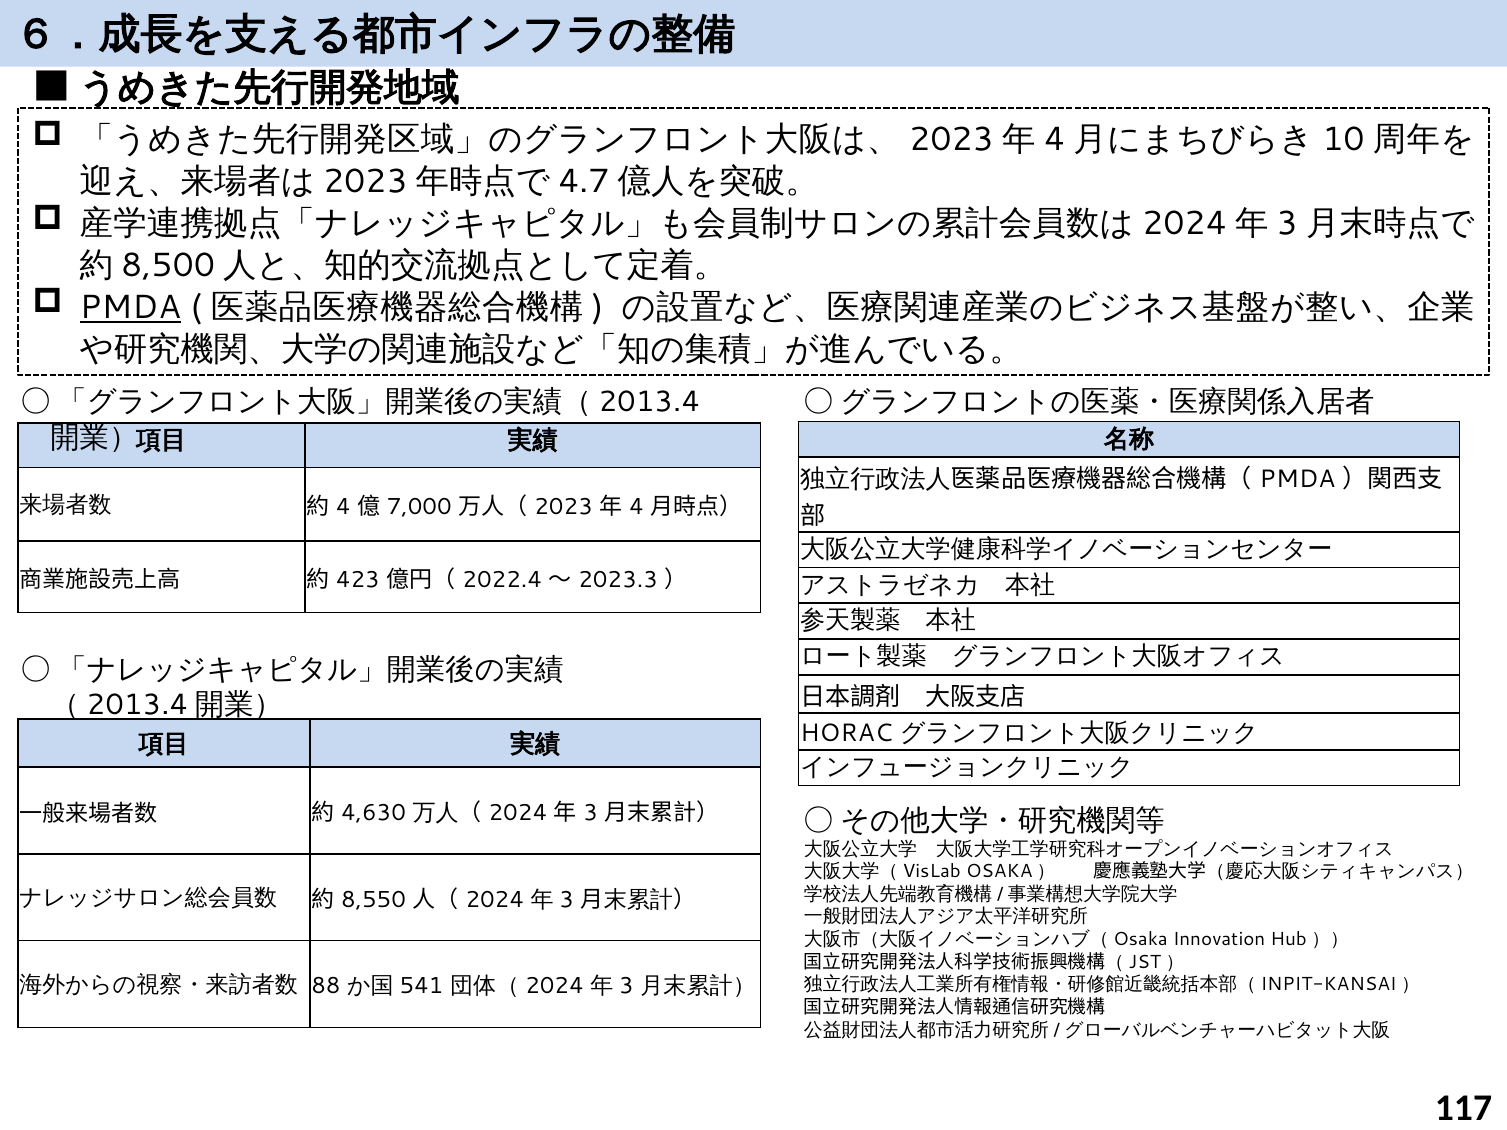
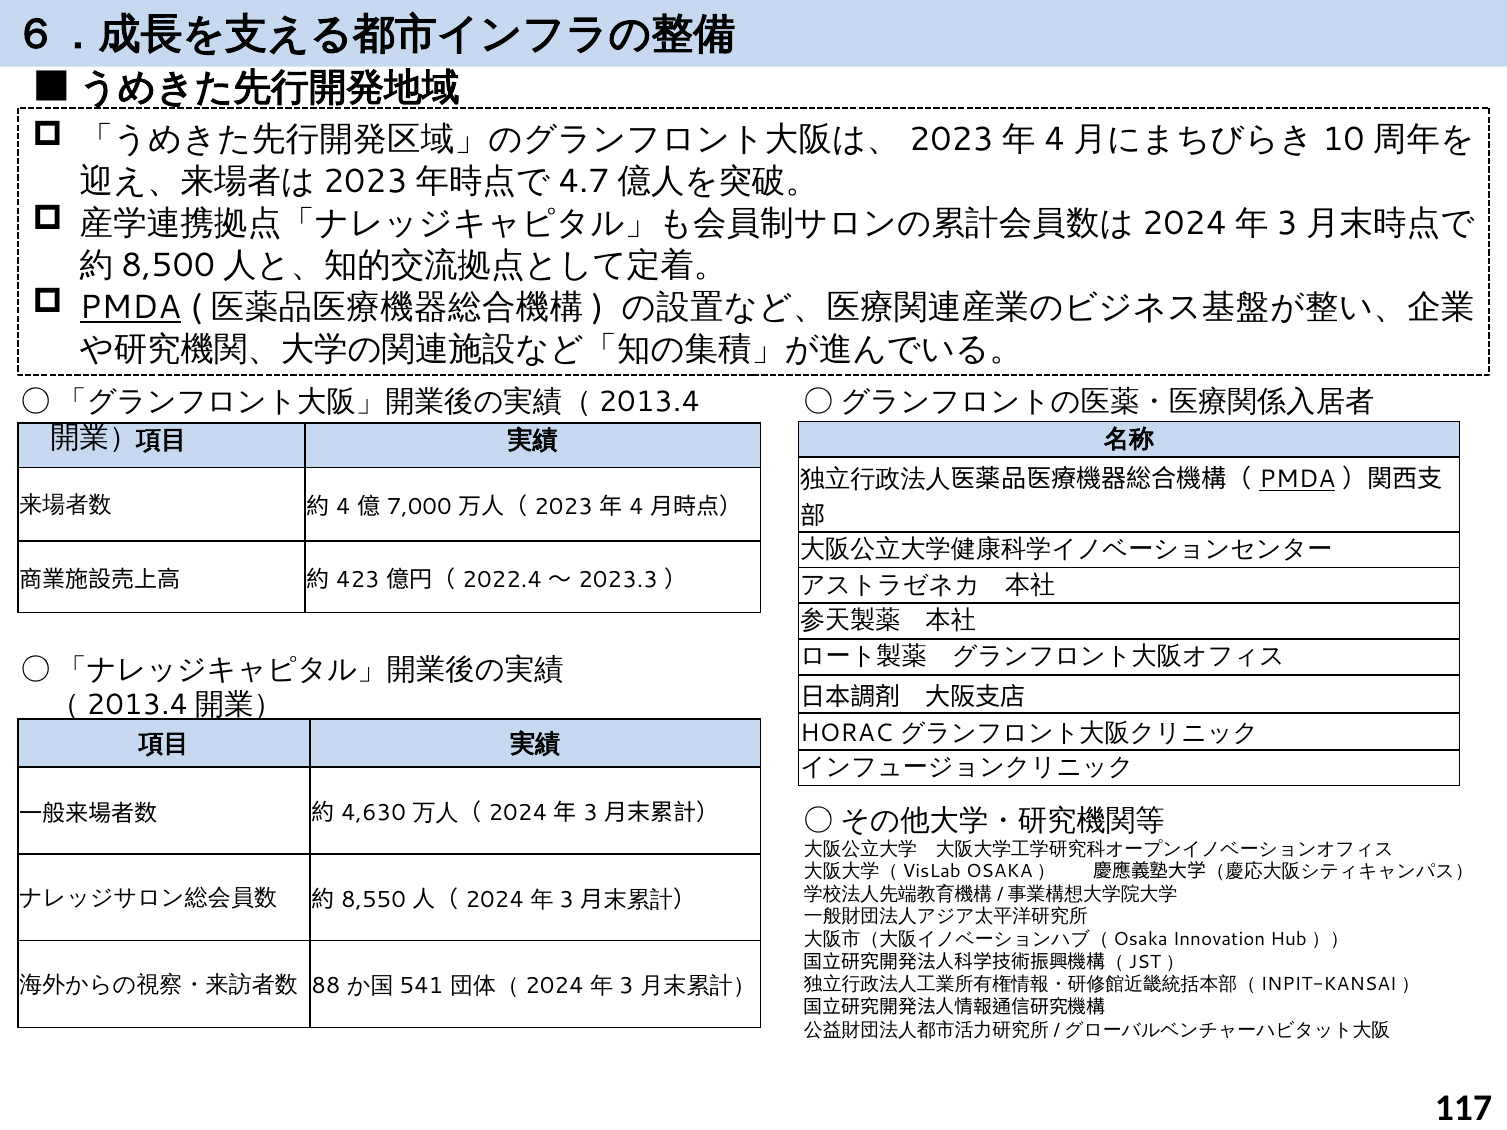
PMDA underline: none -> present (1297, 480)
